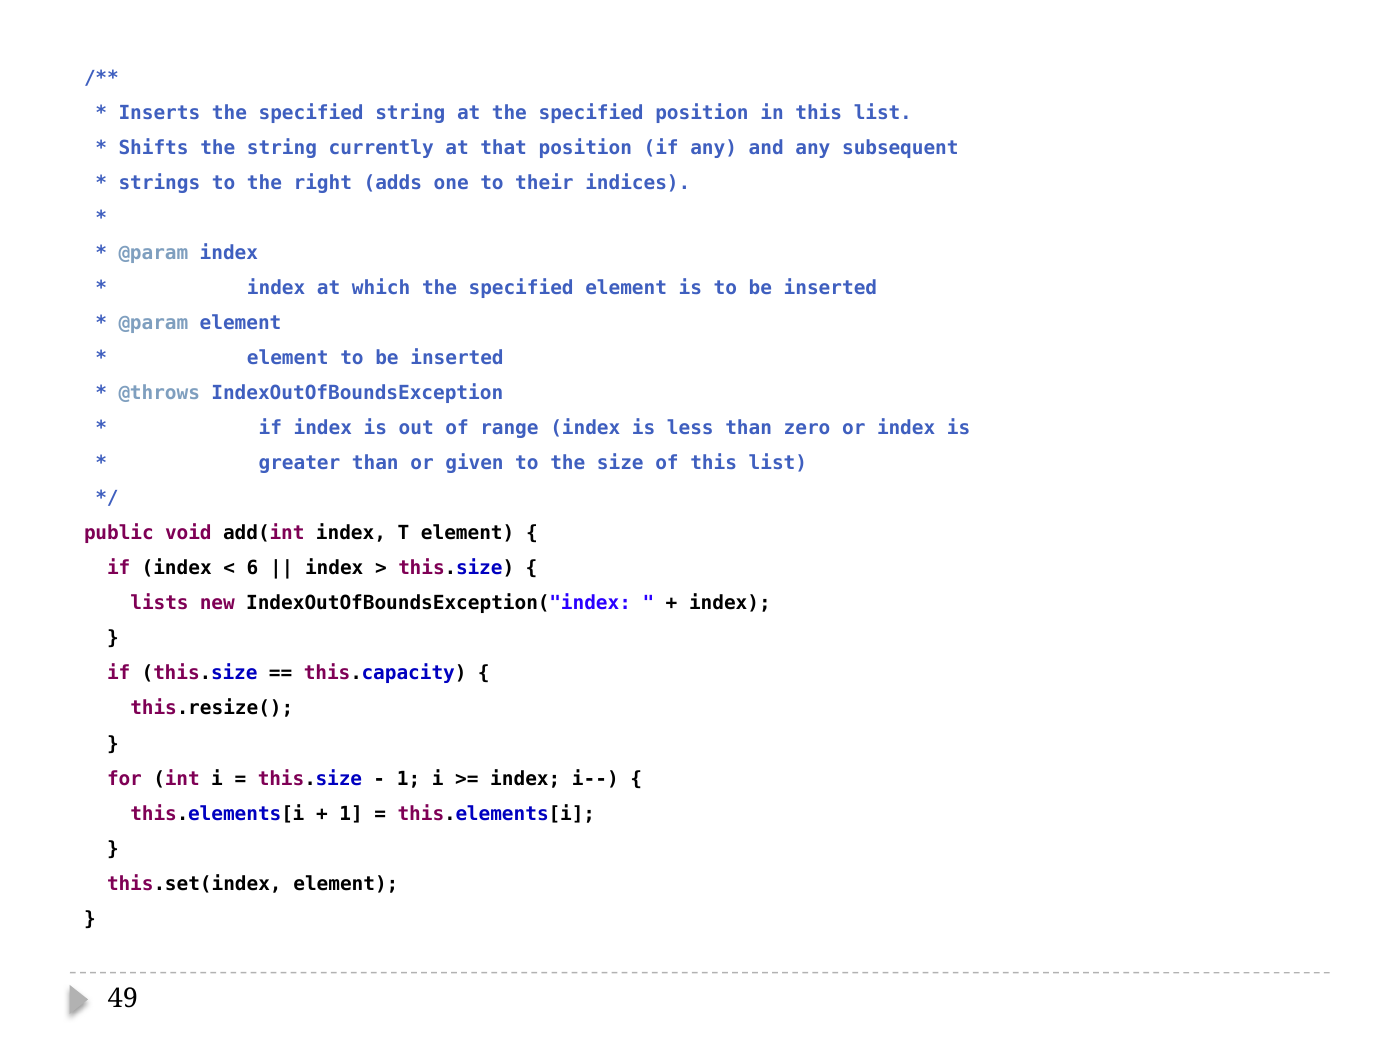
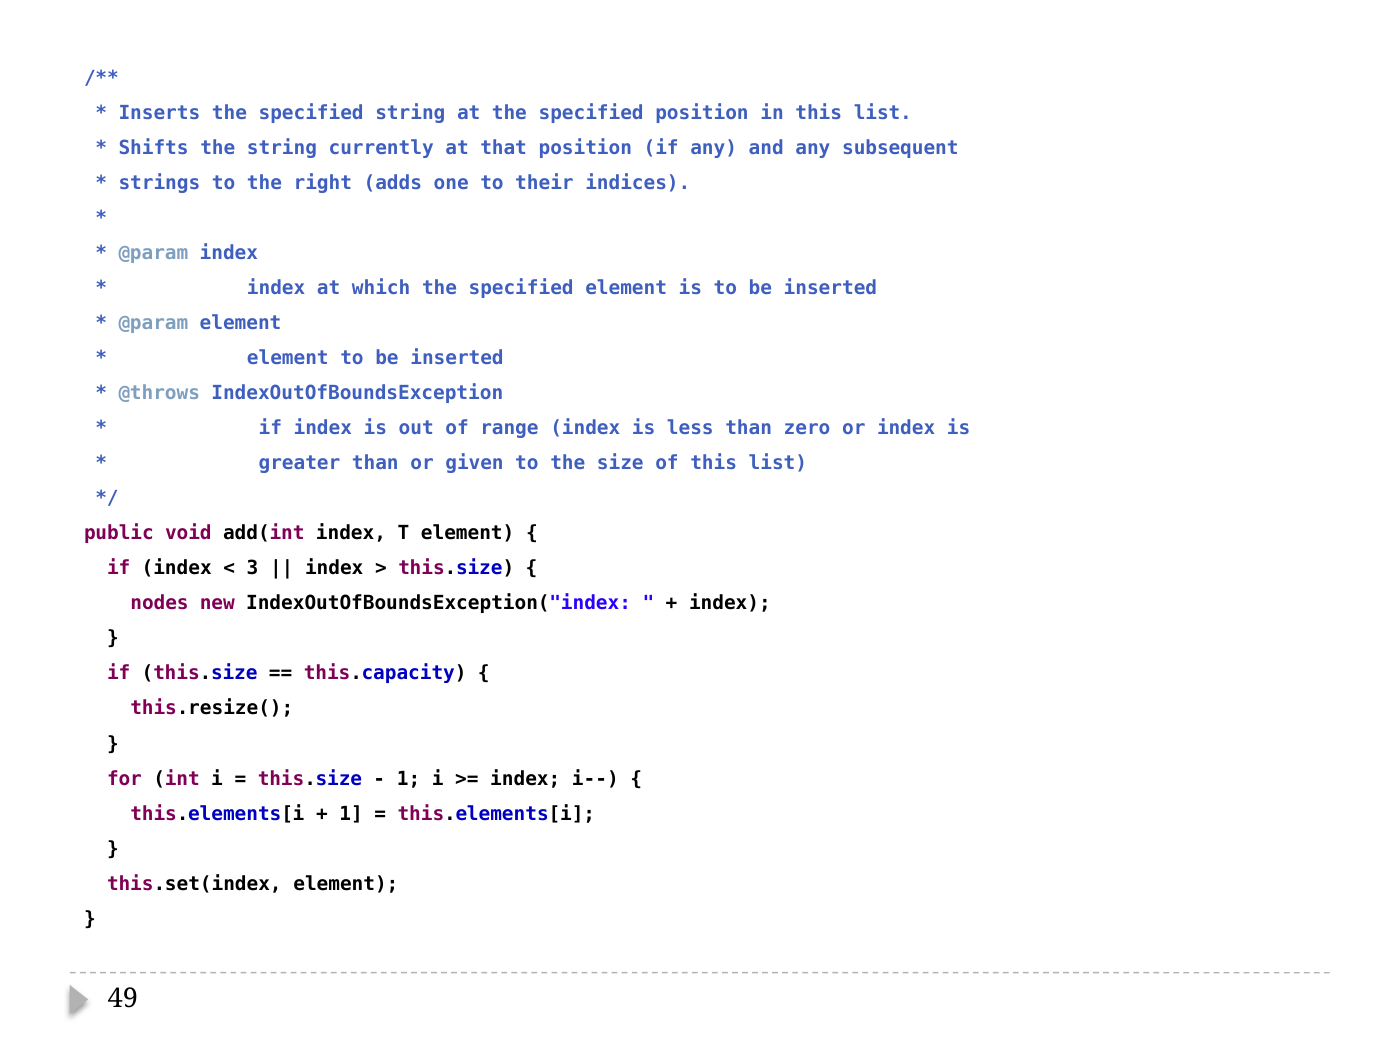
6: 6 -> 3 (253, 568)
lists: lists -> nodes (160, 603)
